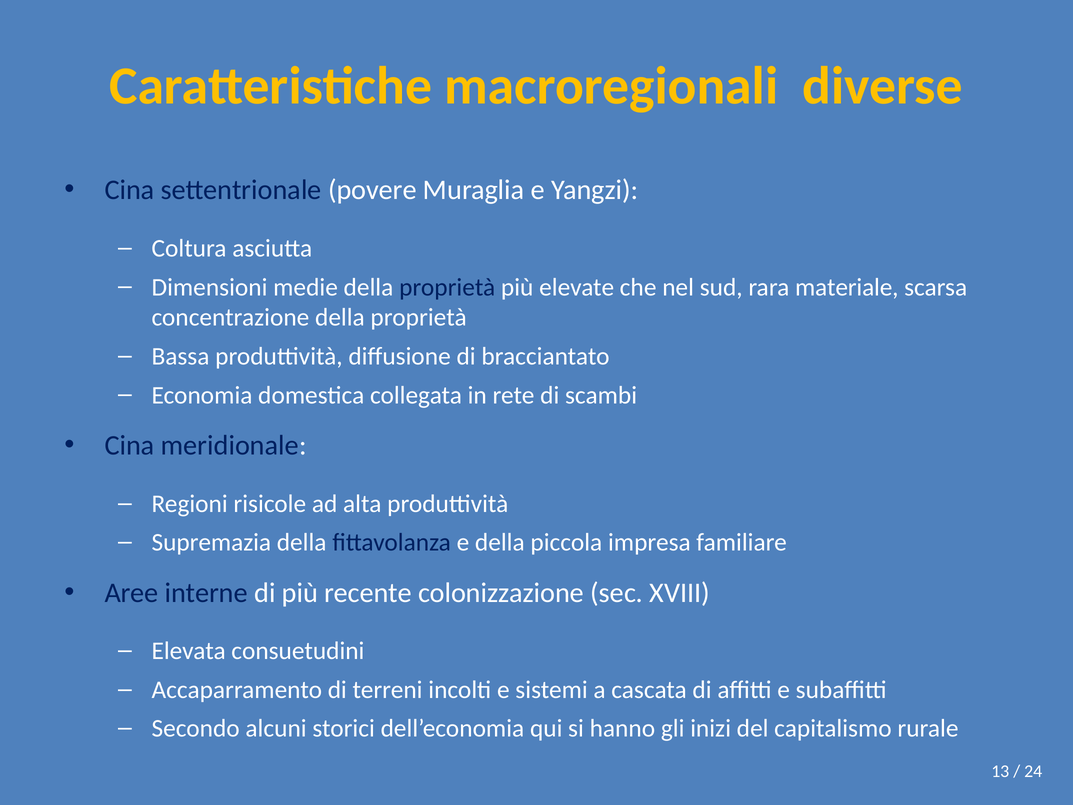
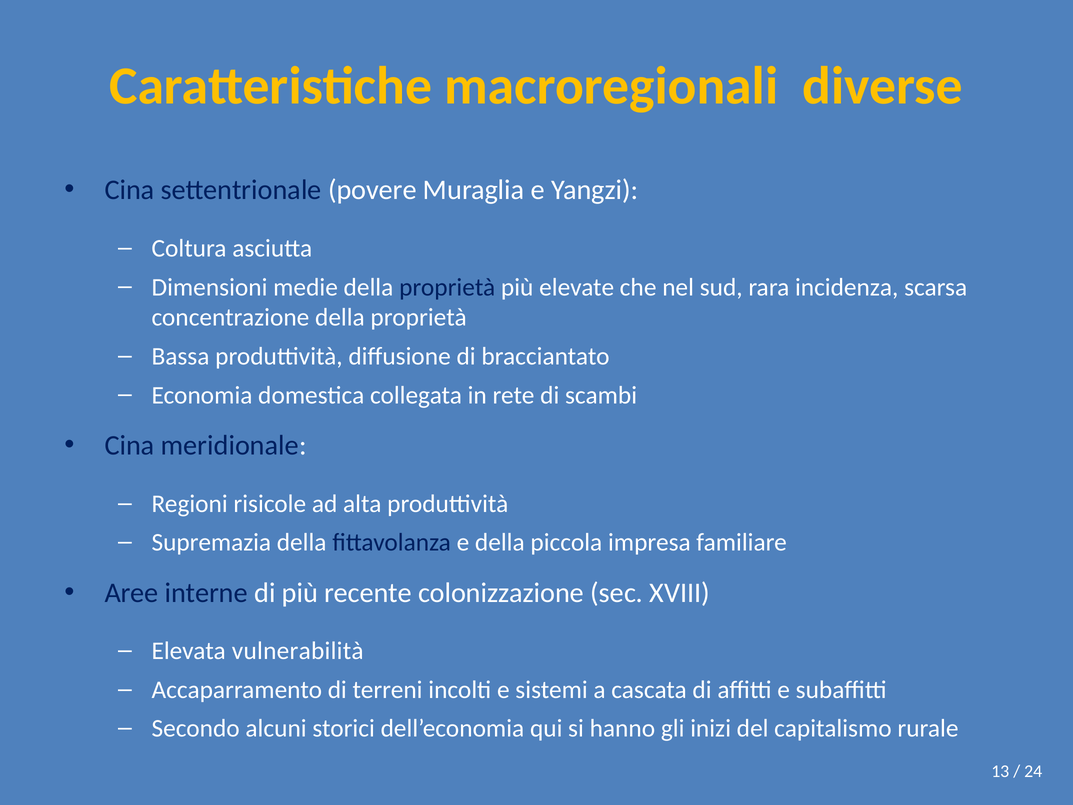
materiale: materiale -> incidenza (847, 287)
consuetudini: consuetudini -> vulnerabilità (298, 651)
